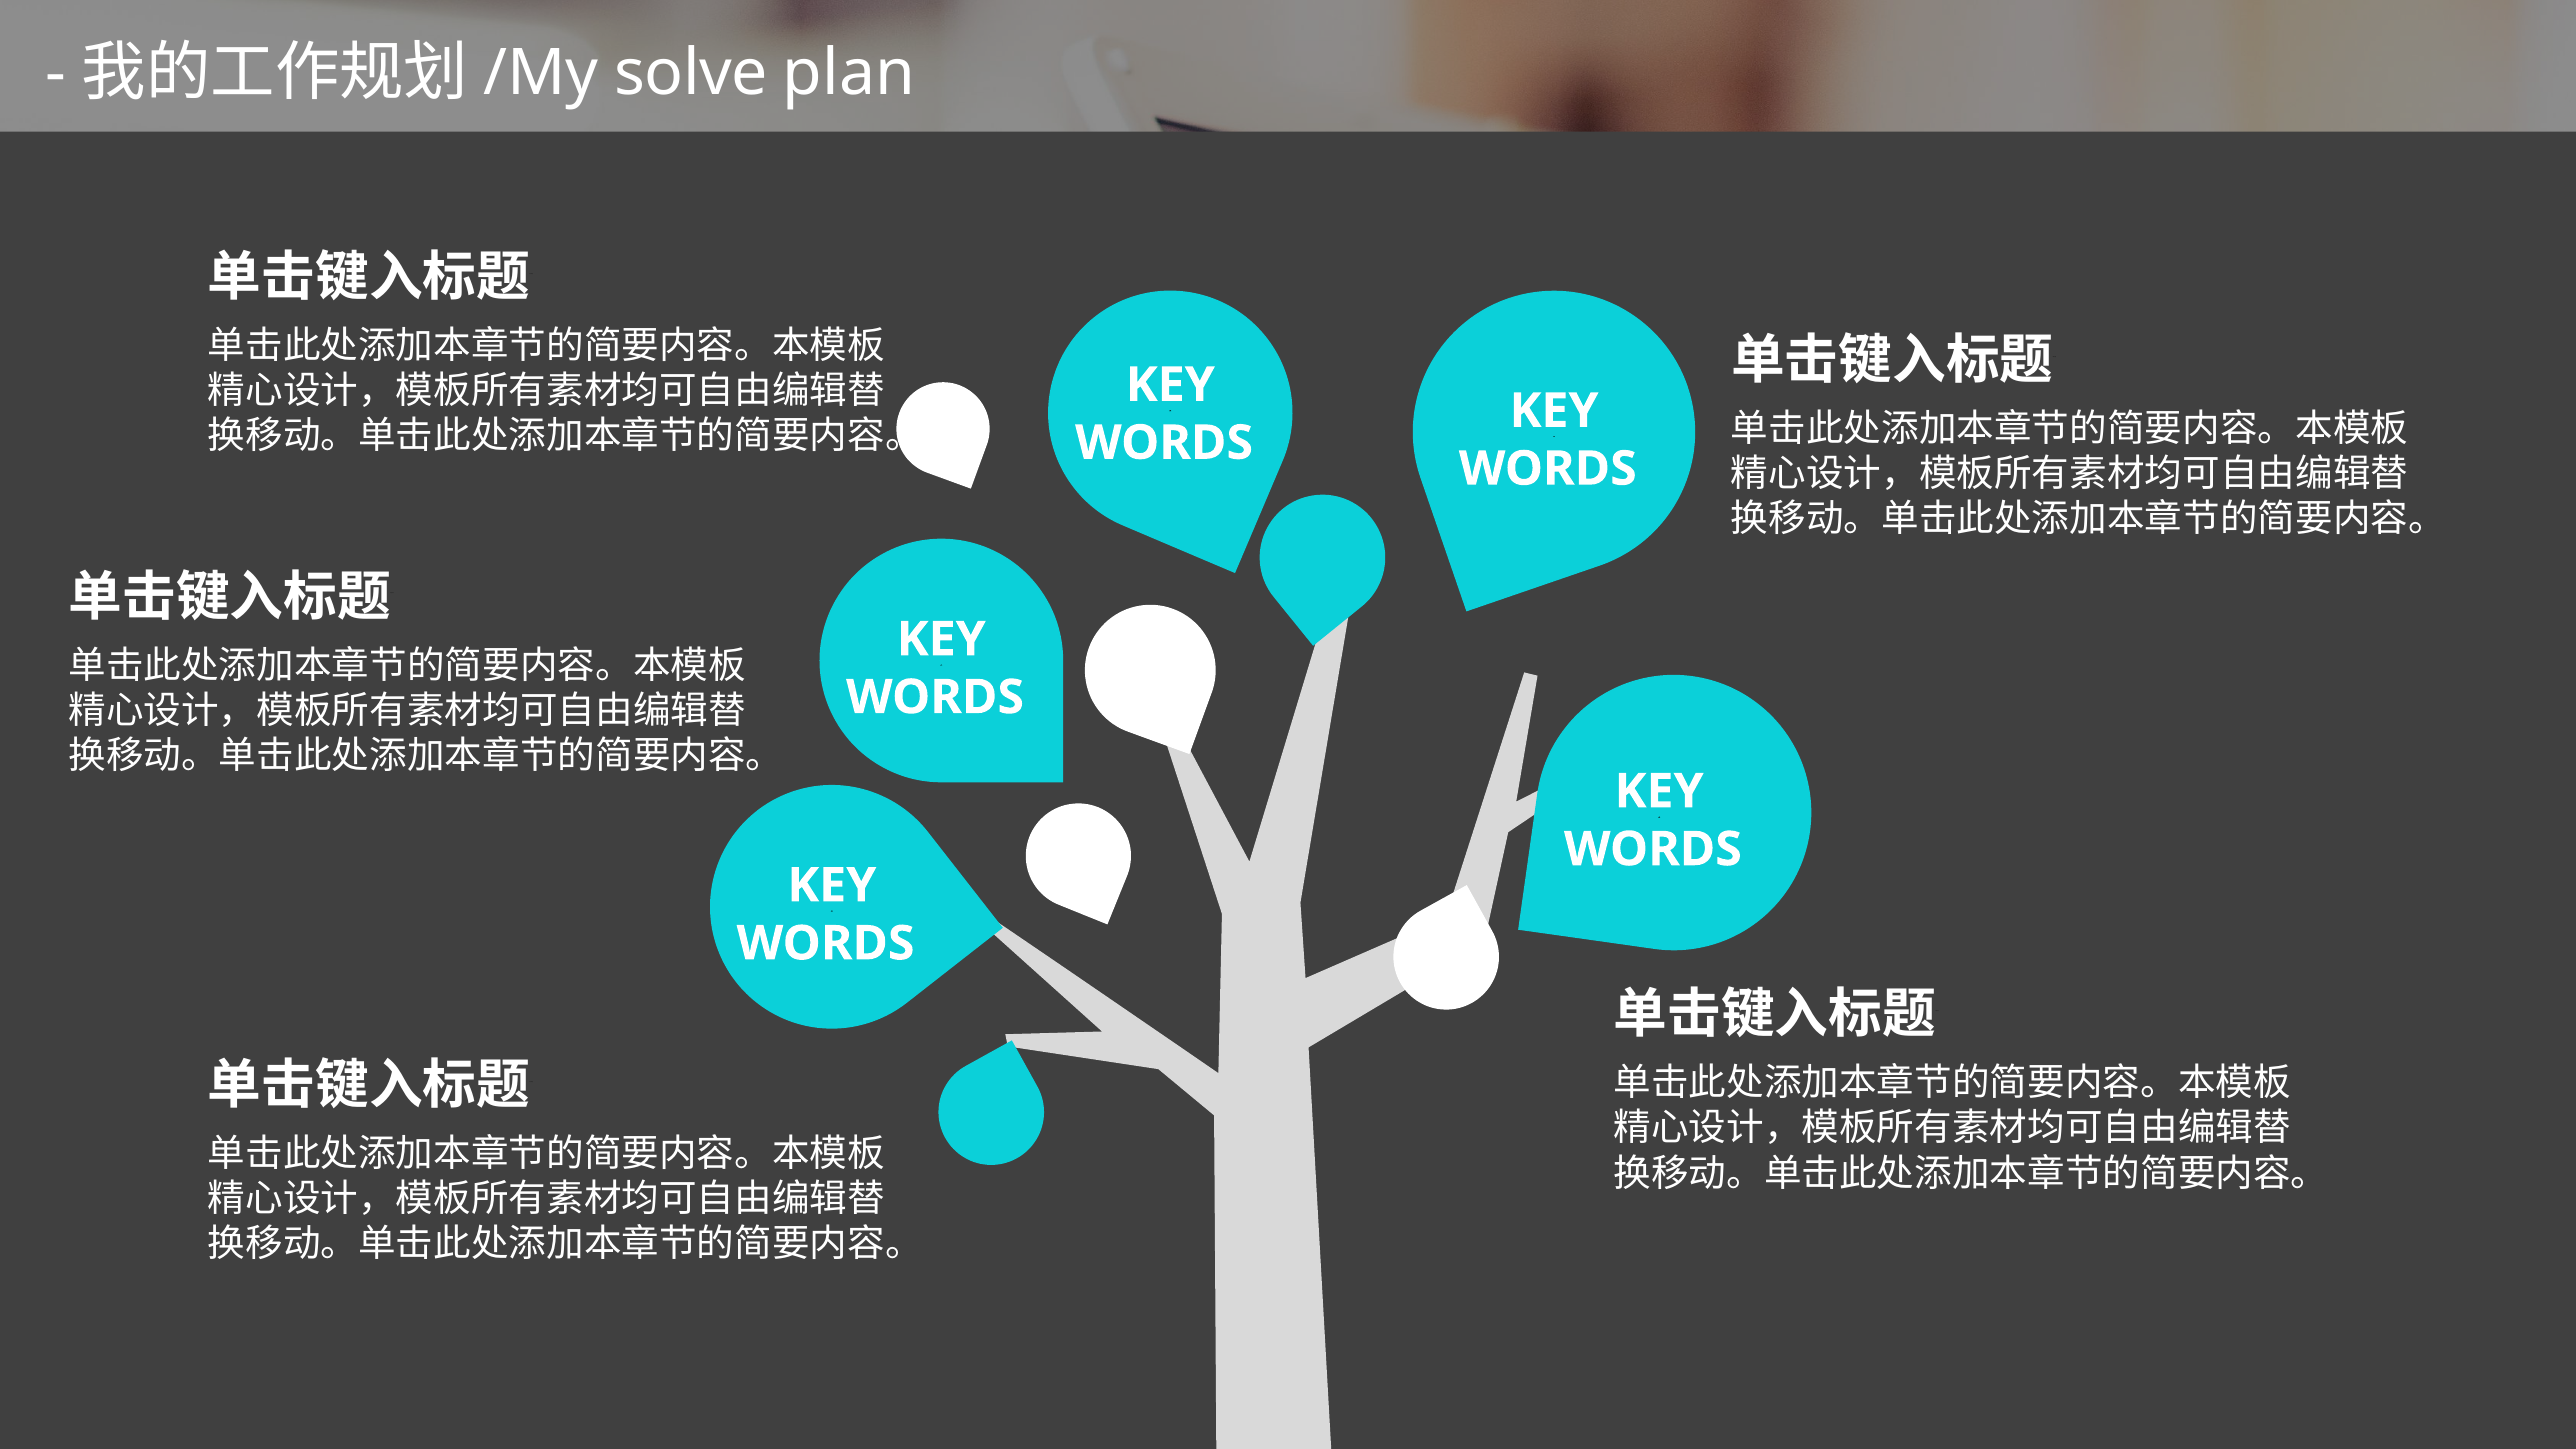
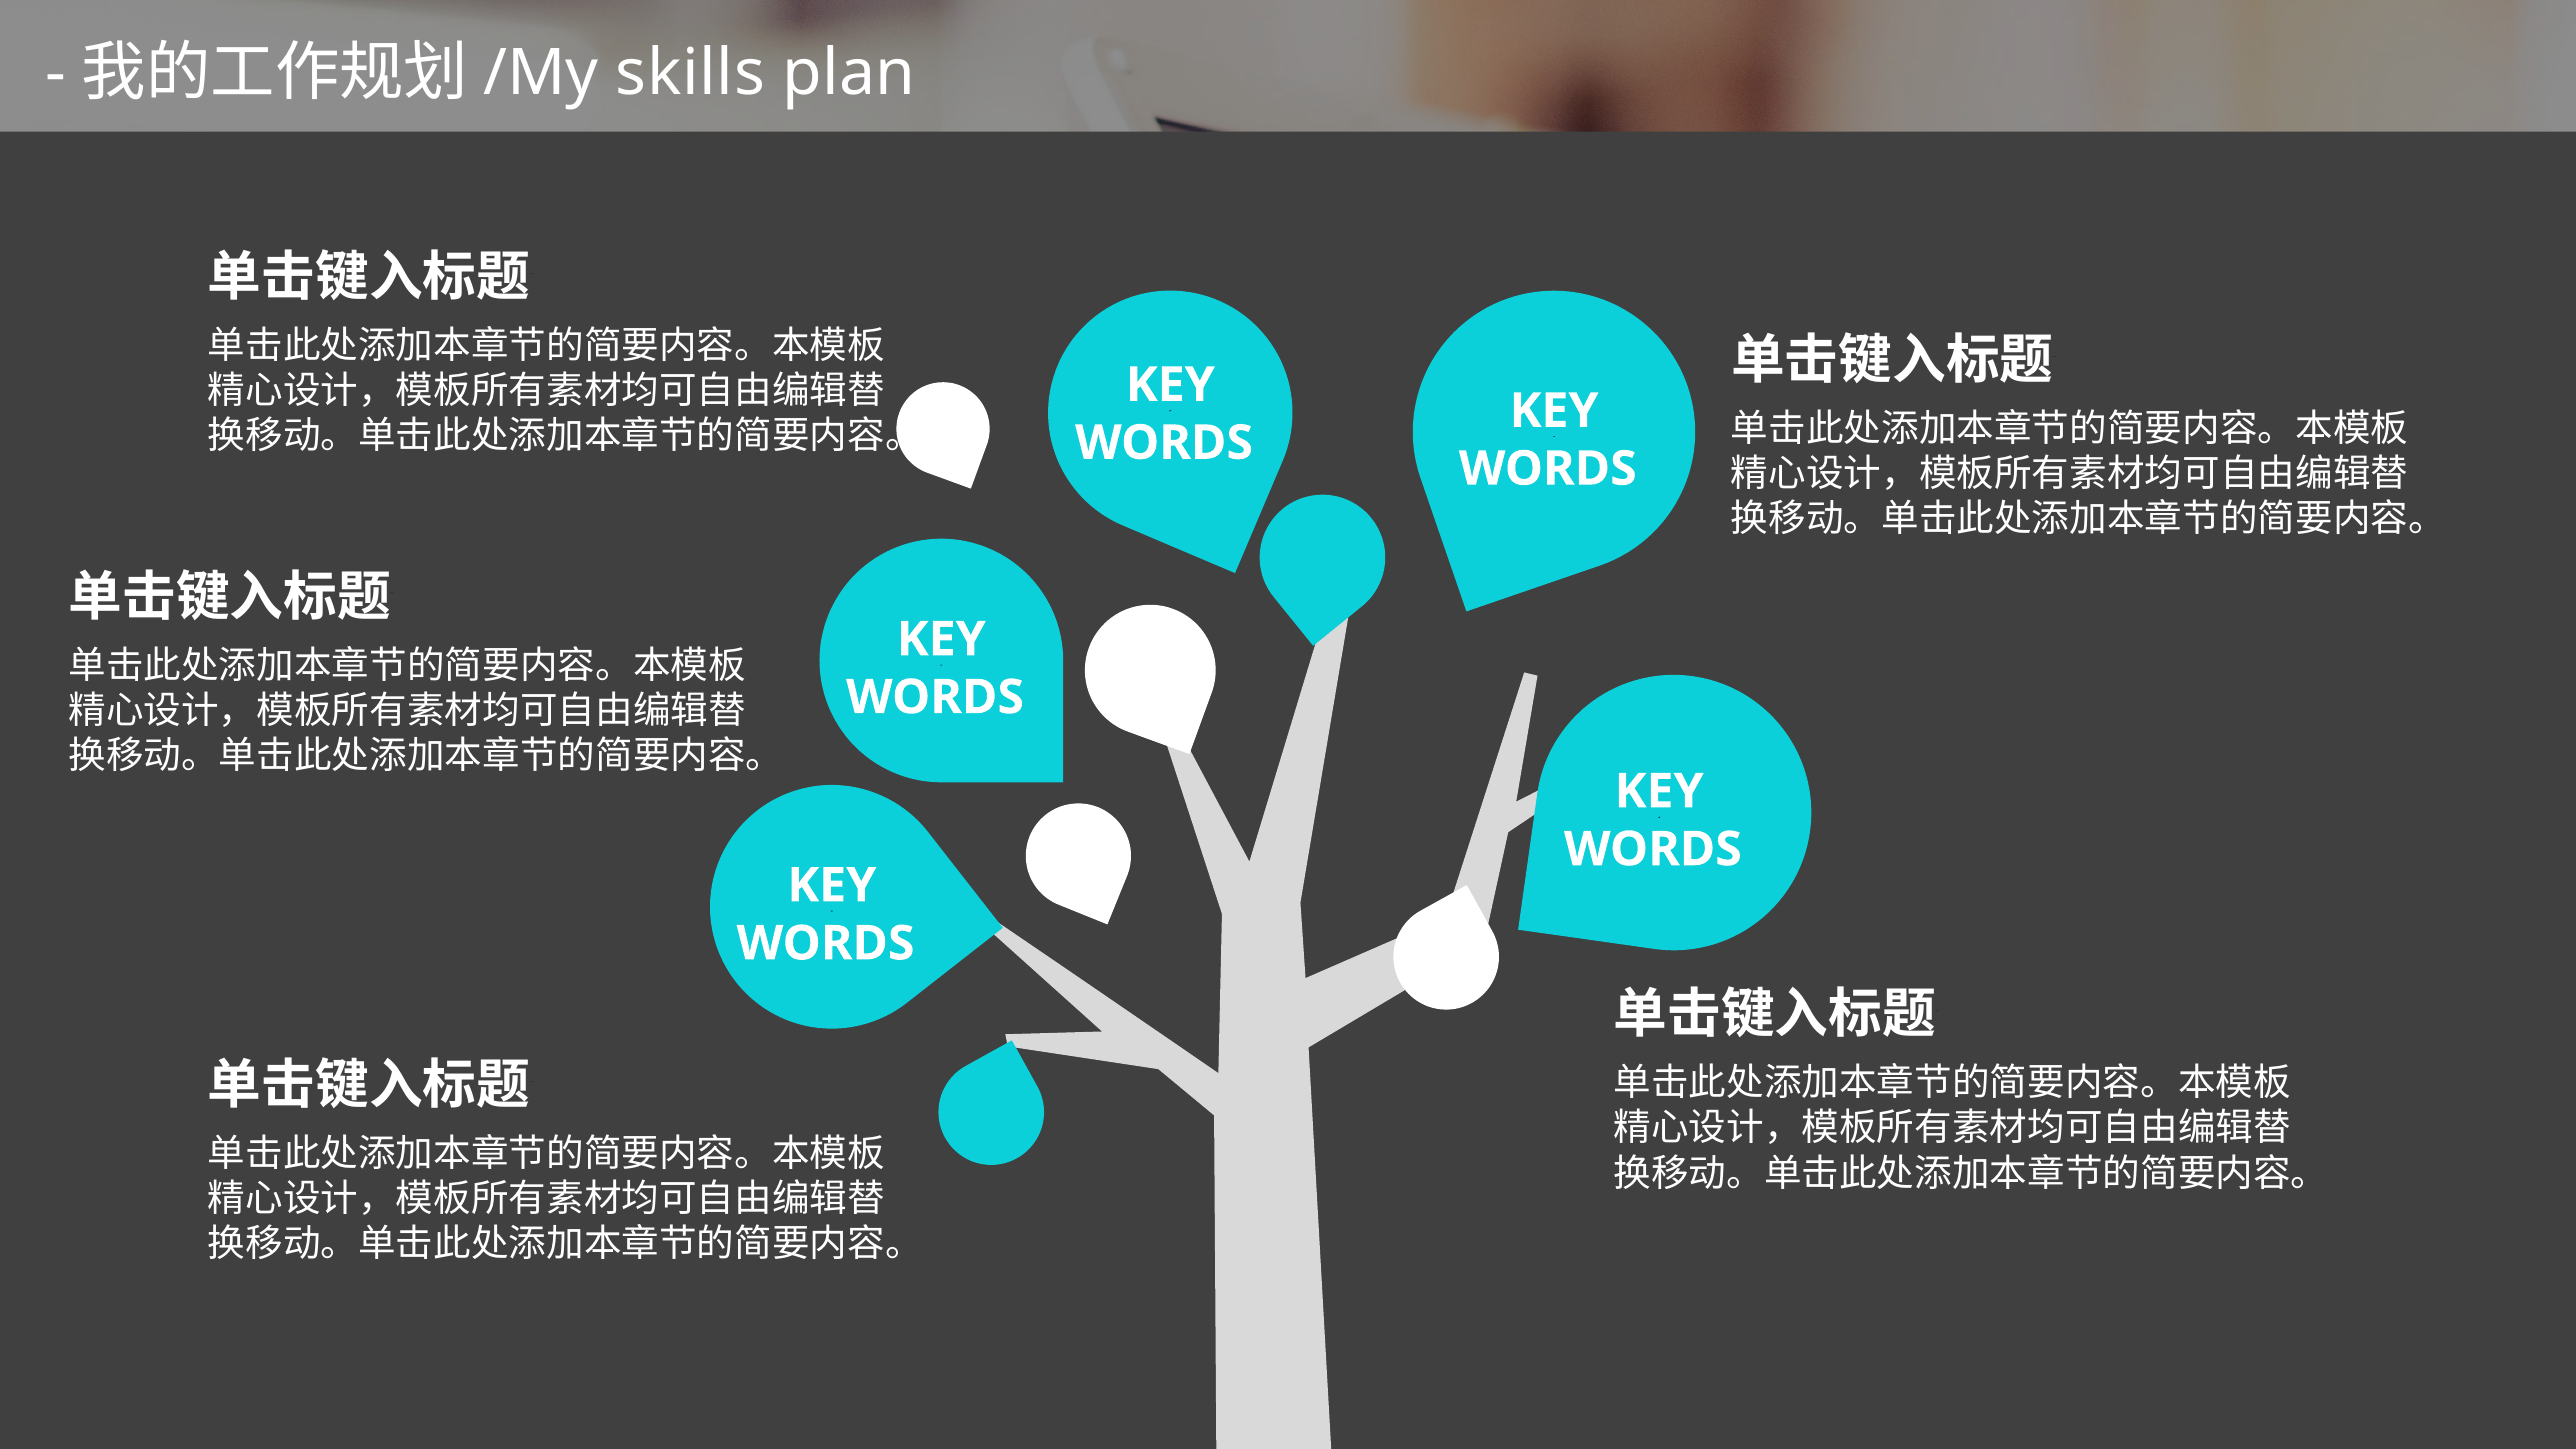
solve: solve -> skills (690, 73)
